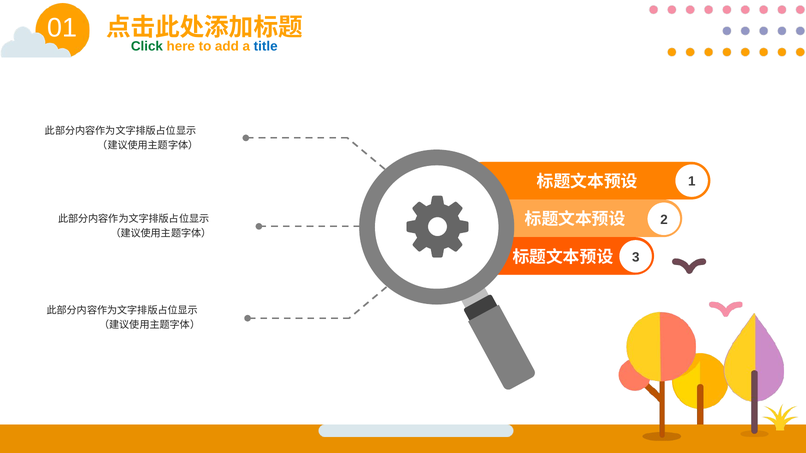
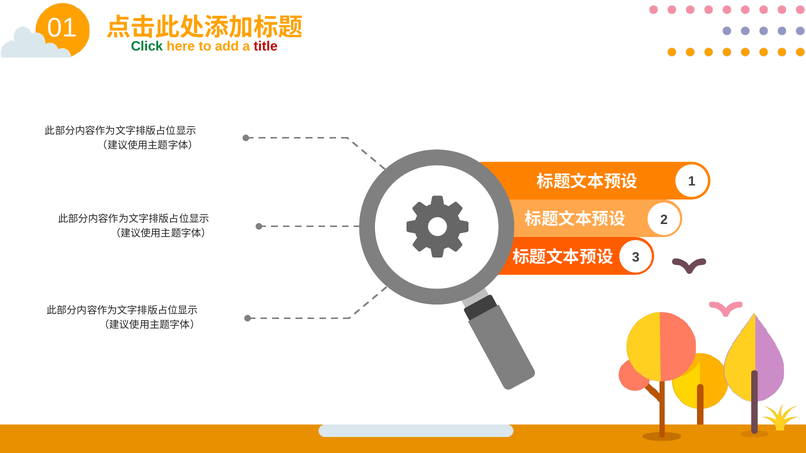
title colour: blue -> red (266, 46)
